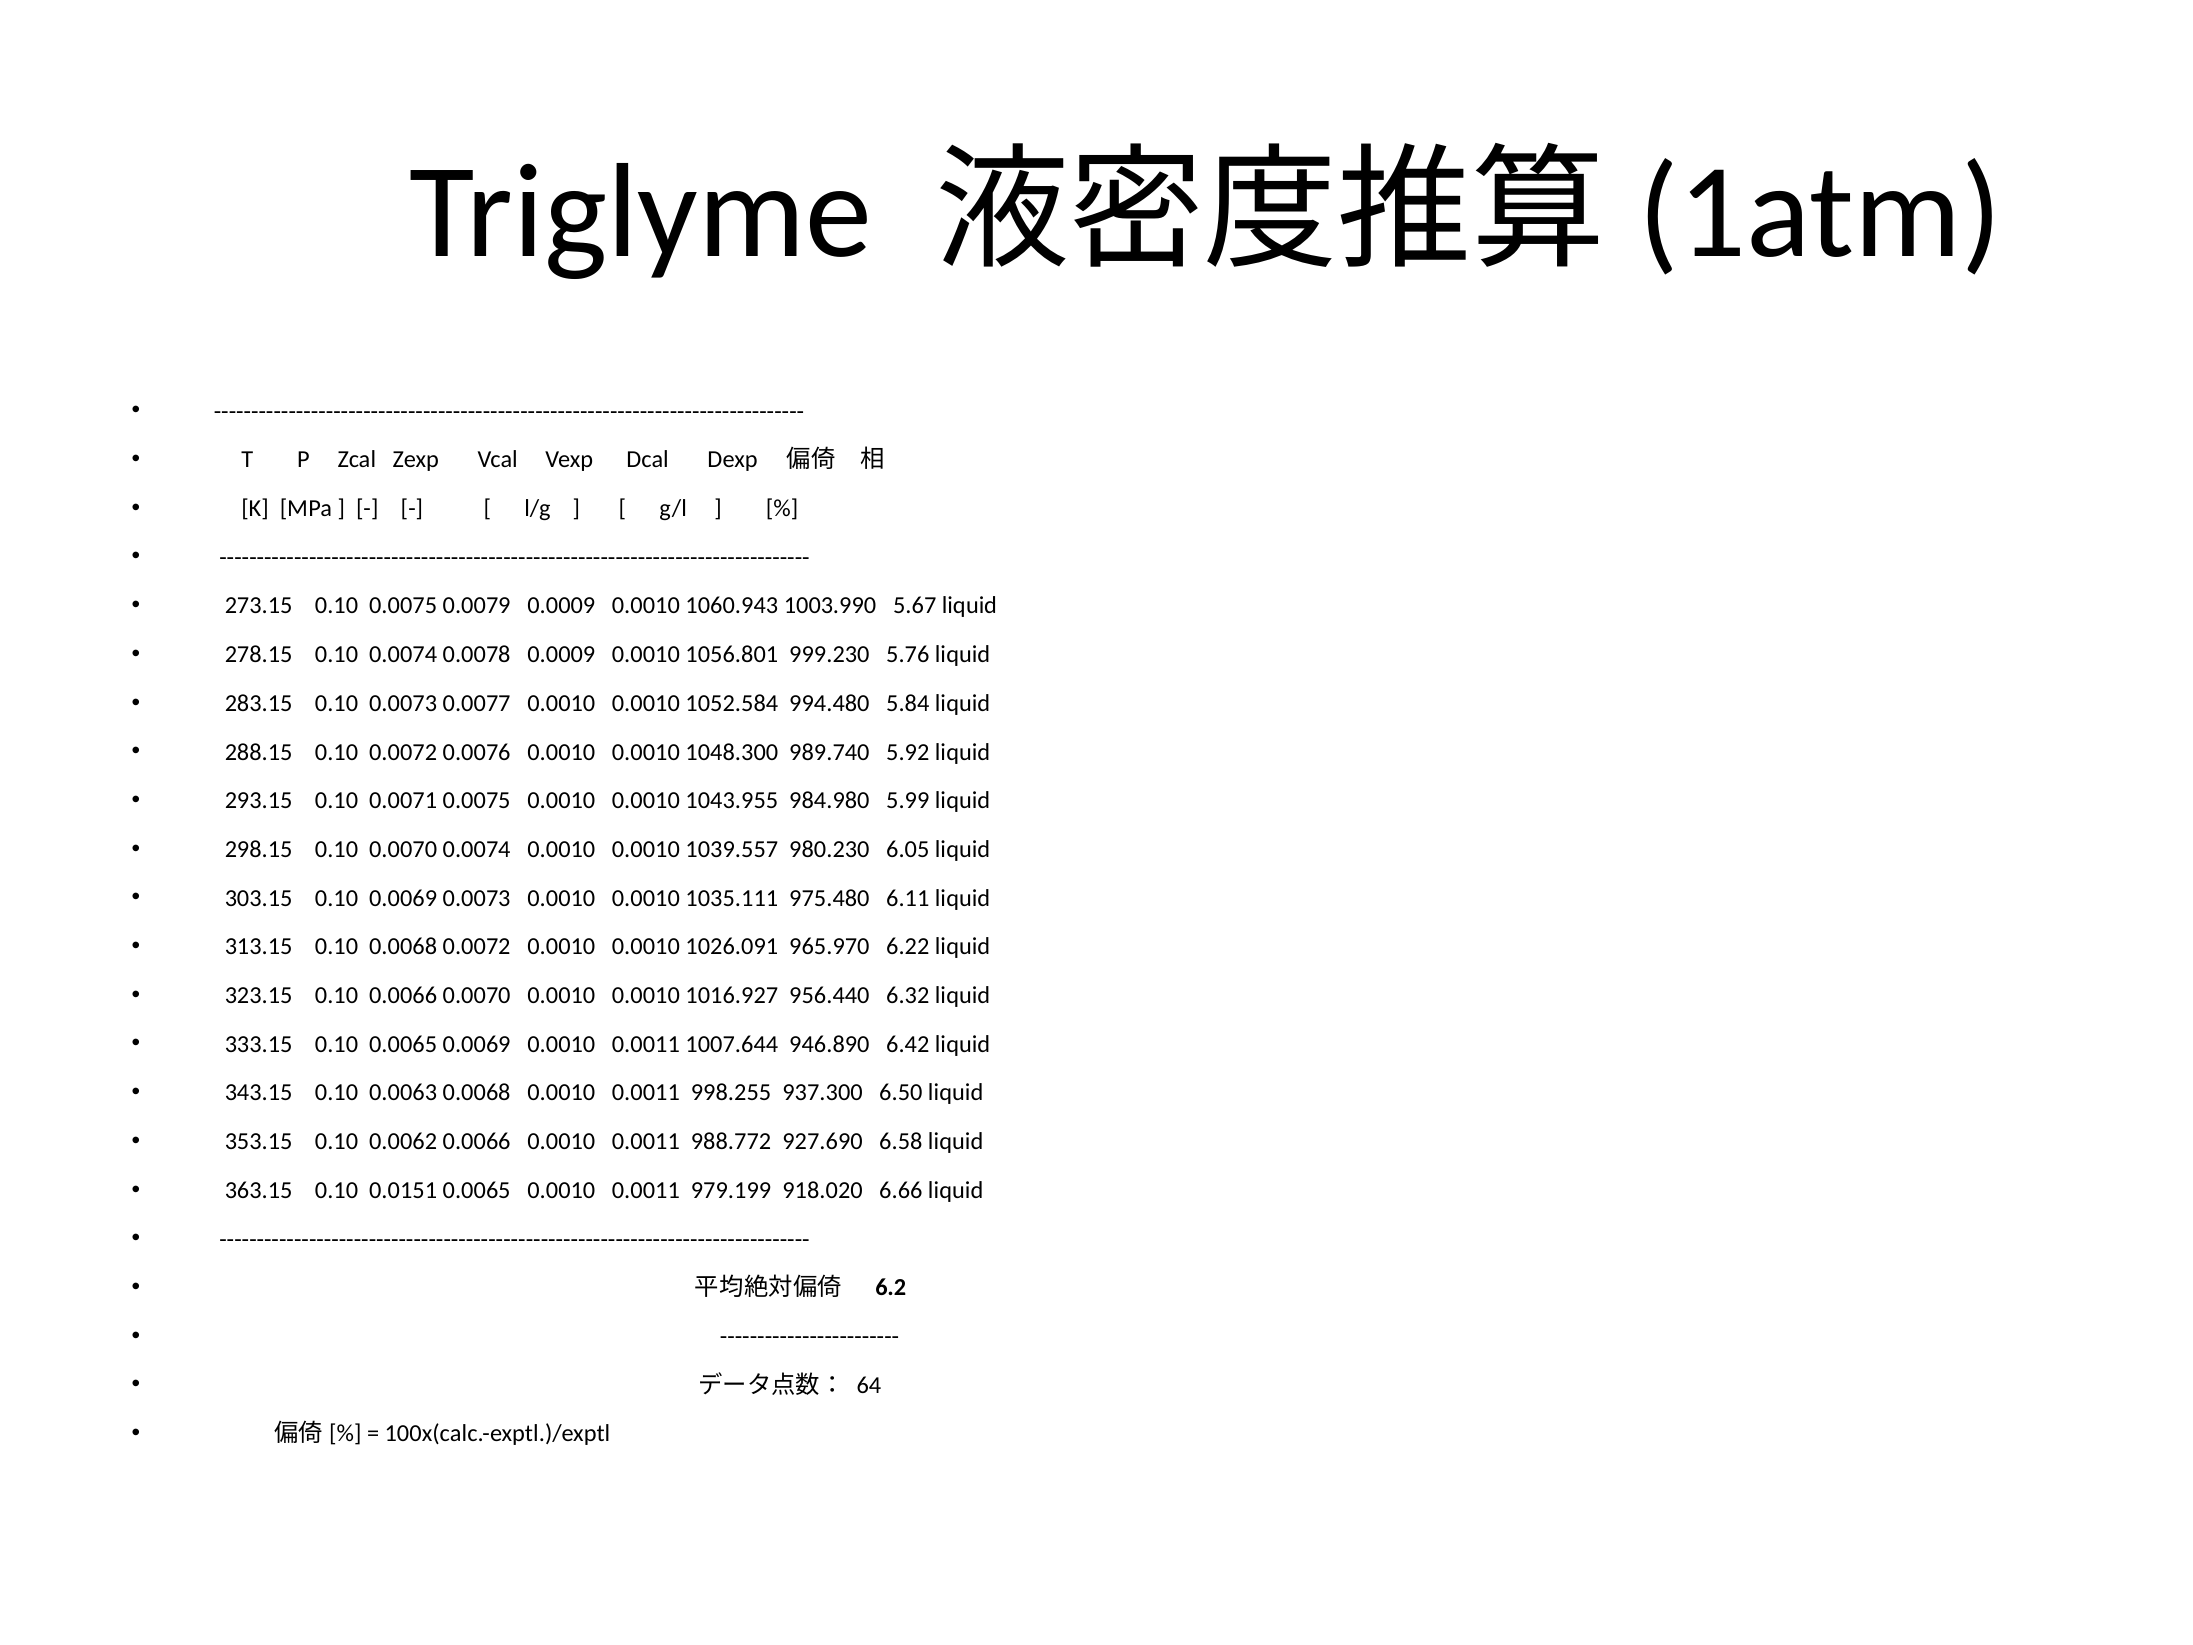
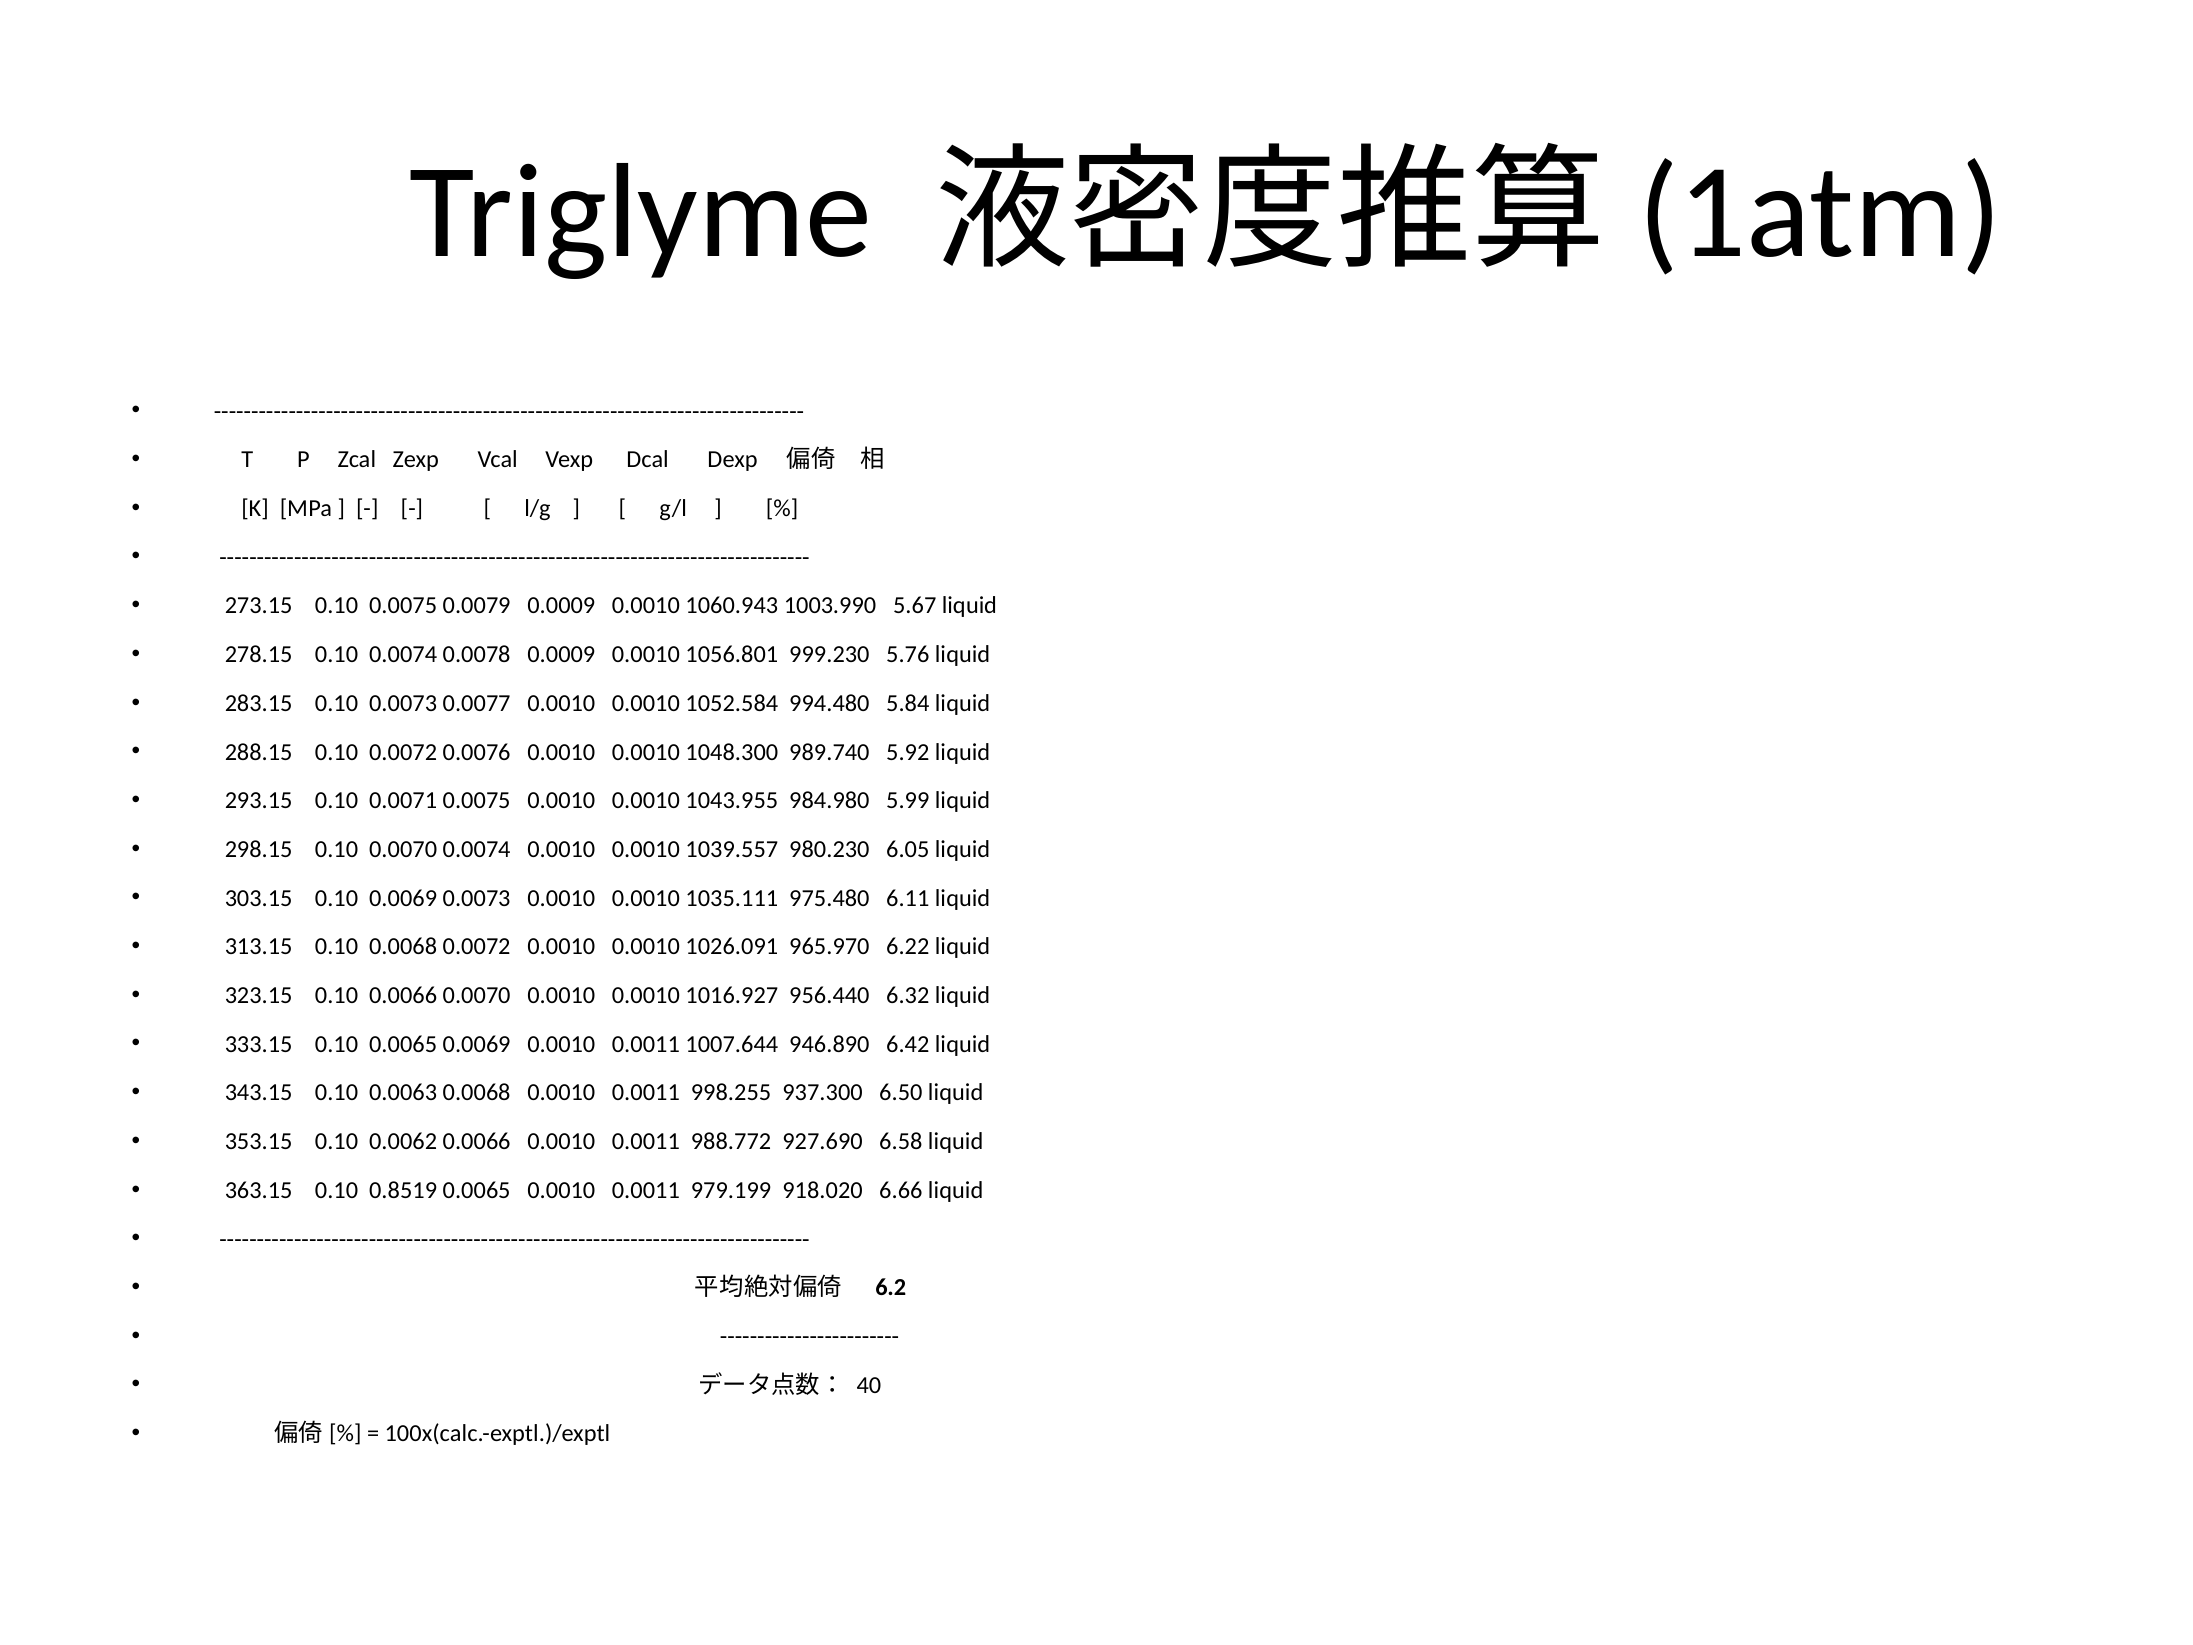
0.0151: 0.0151 -> 0.8519 (403, 1190)
64: 64 -> 40 (869, 1385)
